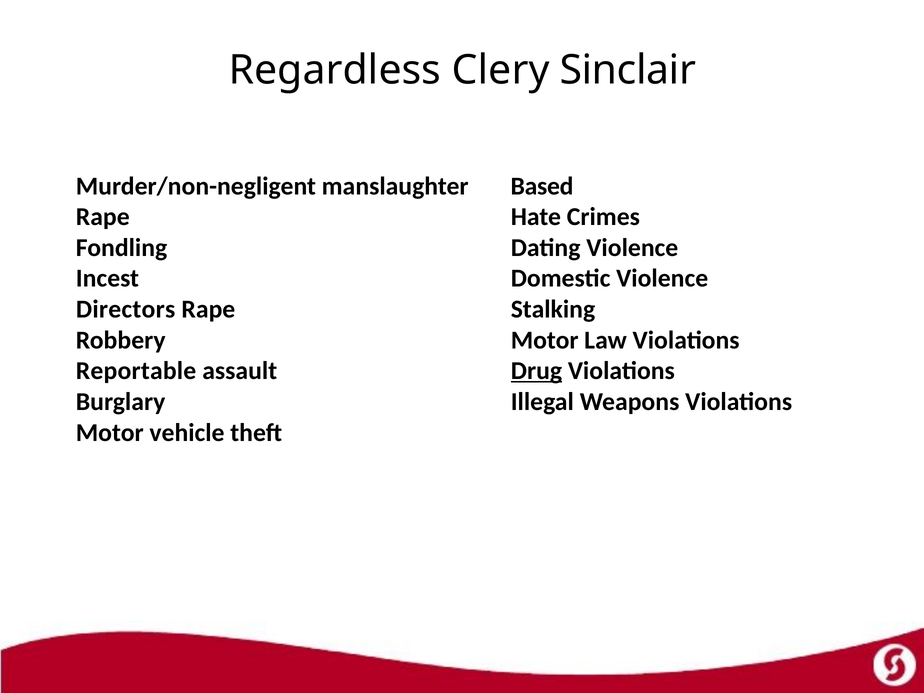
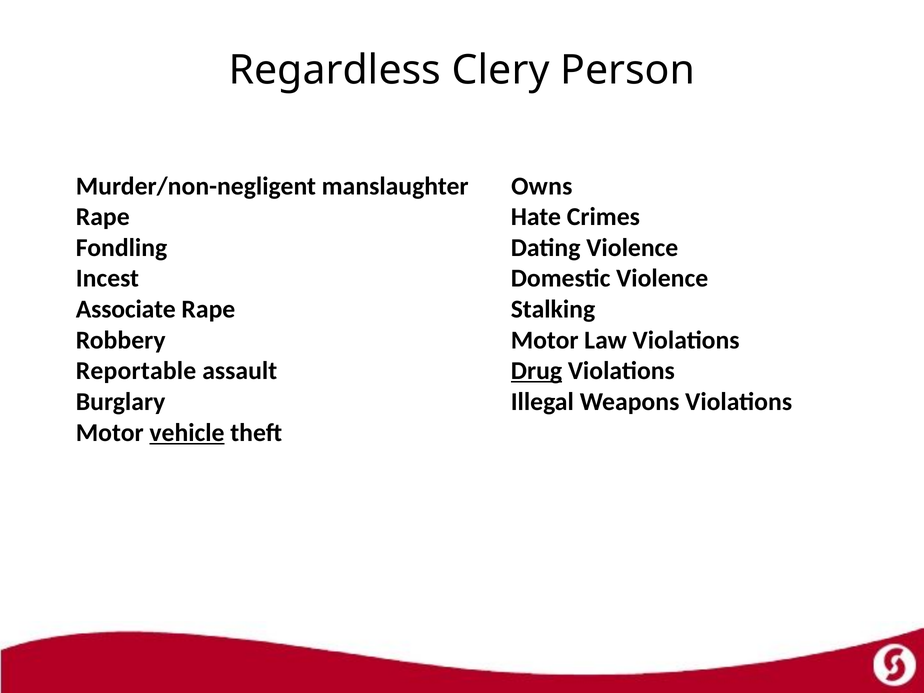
Sinclair: Sinclair -> Person (628, 70)
Based: Based -> Owns (542, 186)
Directors: Directors -> Associate (126, 309)
vehicle underline: none -> present (187, 433)
